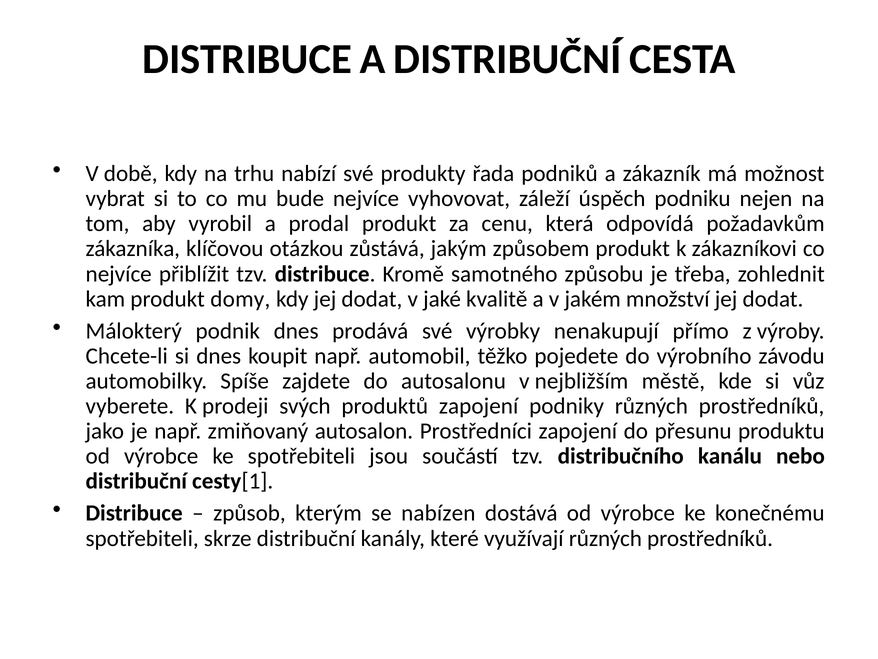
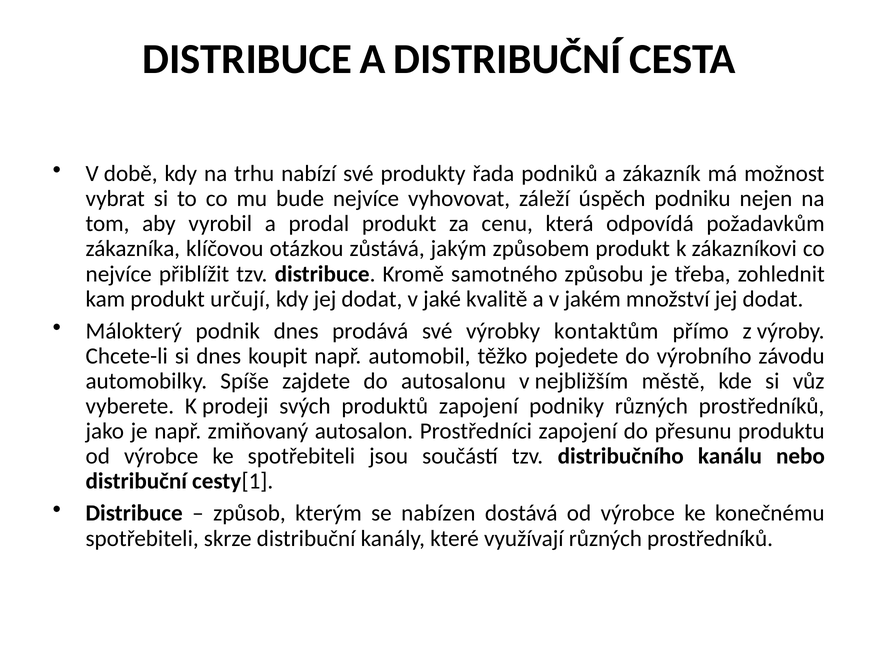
domy: domy -> určují (240, 299)
nenakupují: nenakupují -> kontaktům (606, 331)
